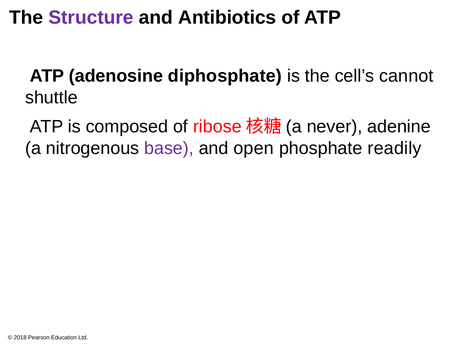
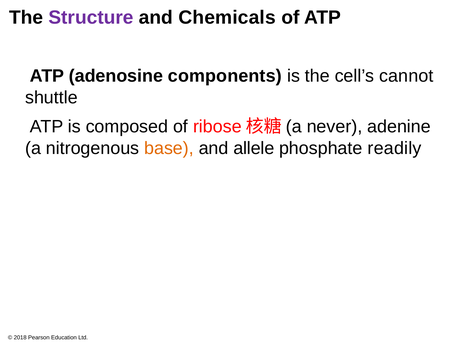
Antibiotics: Antibiotics -> Chemicals (227, 17)
diphosphate: diphosphate -> components (225, 76)
base colour: purple -> orange (169, 148)
open: open -> allele (254, 148)
